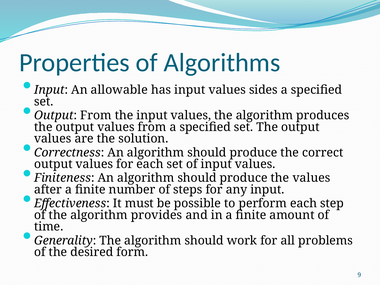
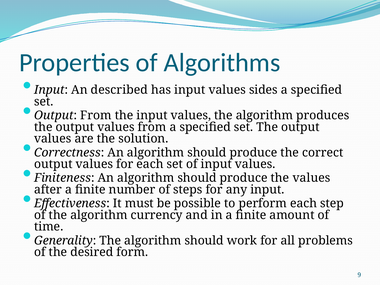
allowable: allowable -> described (119, 90)
provides: provides -> currency (157, 215)
